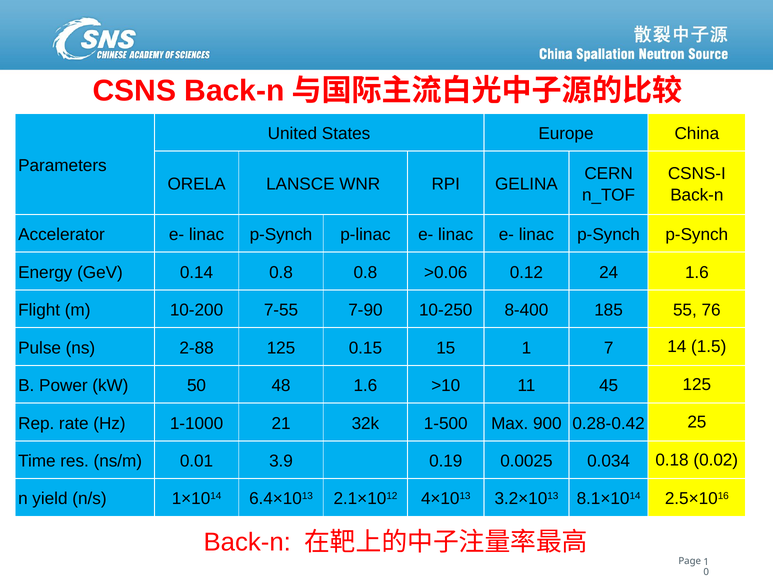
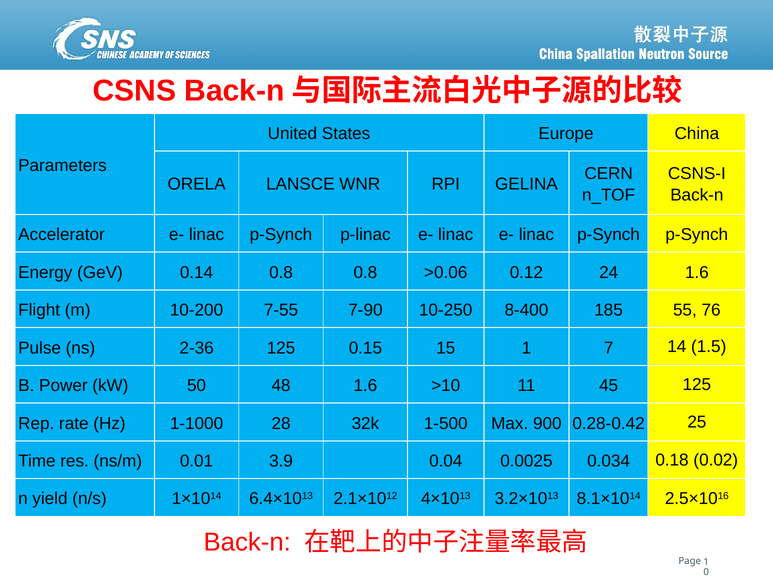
2-88: 2-88 -> 2-36 (197, 348)
21: 21 -> 28 (281, 423)
0.19: 0.19 -> 0.04 (446, 461)
